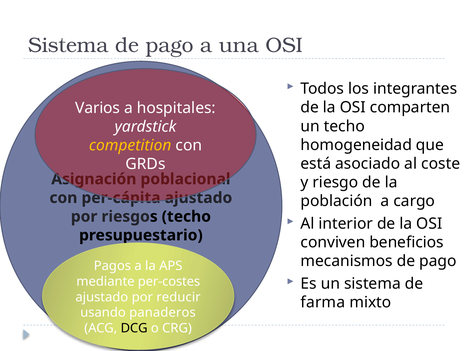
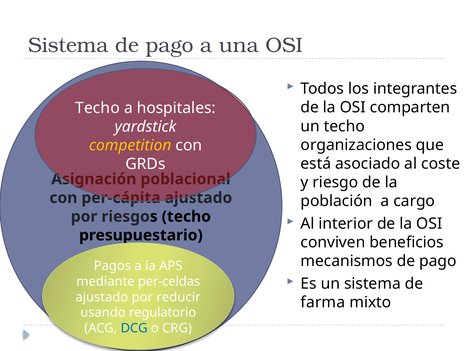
Varios: Varios -> Techo (98, 108)
homogeneidad: homogeneidad -> organizaciones (356, 145)
per-costes: per-costes -> per-celdas (169, 281)
panaderos: panaderos -> regulatorio (163, 313)
DCG colour: black -> blue (134, 328)
